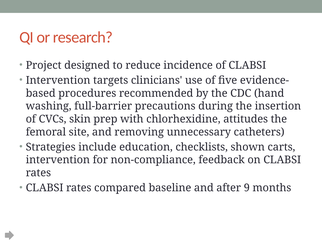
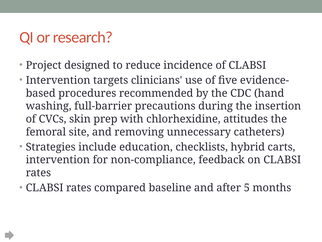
shown: shown -> hybrid (248, 147)
9: 9 -> 5 (247, 188)
